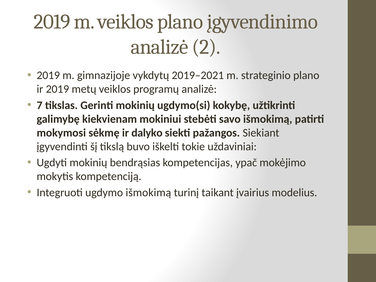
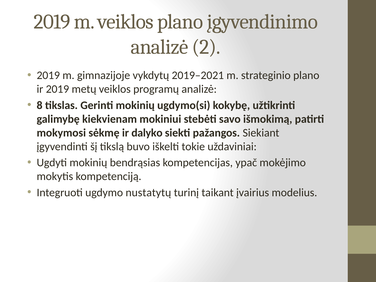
7: 7 -> 8 (40, 105)
ugdymo išmokimą: išmokimą -> nustatytų (148, 193)
